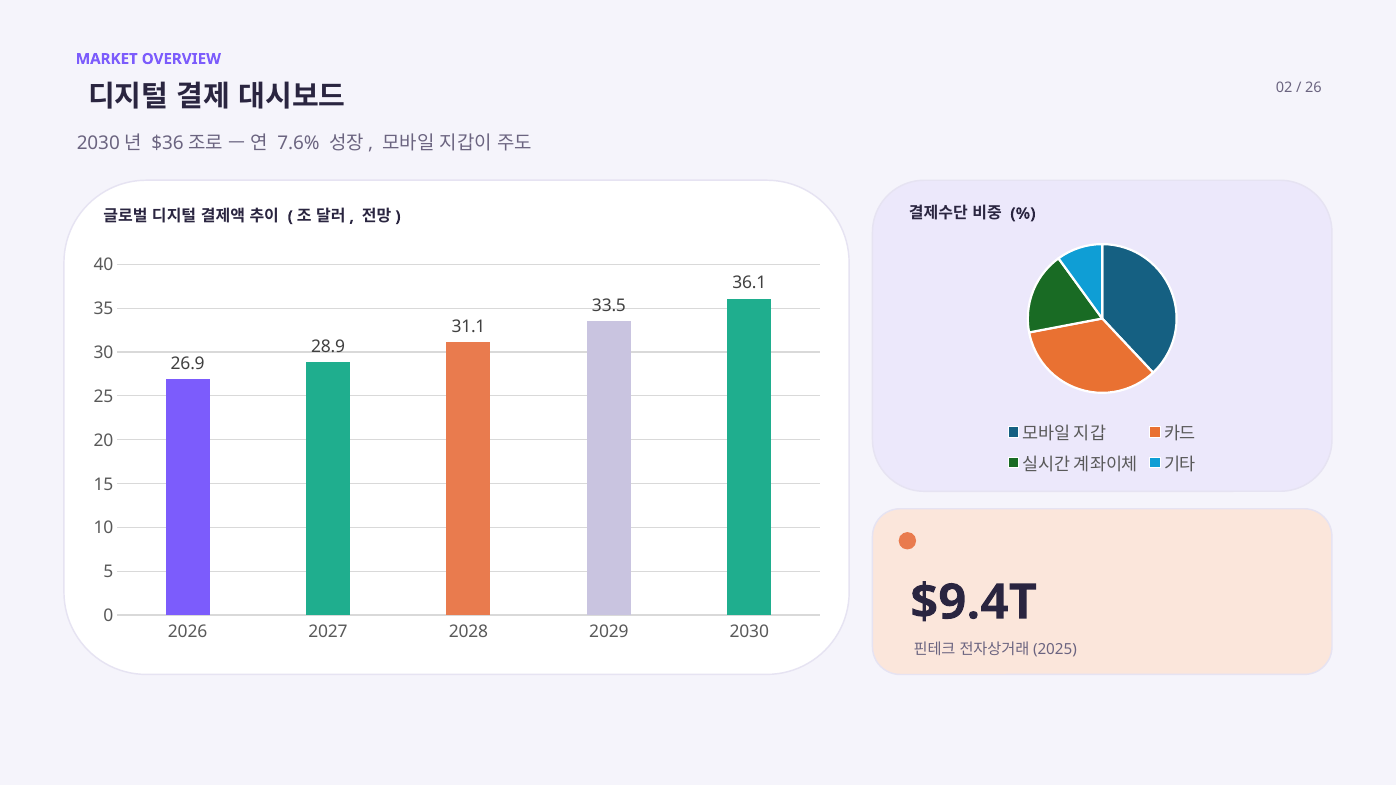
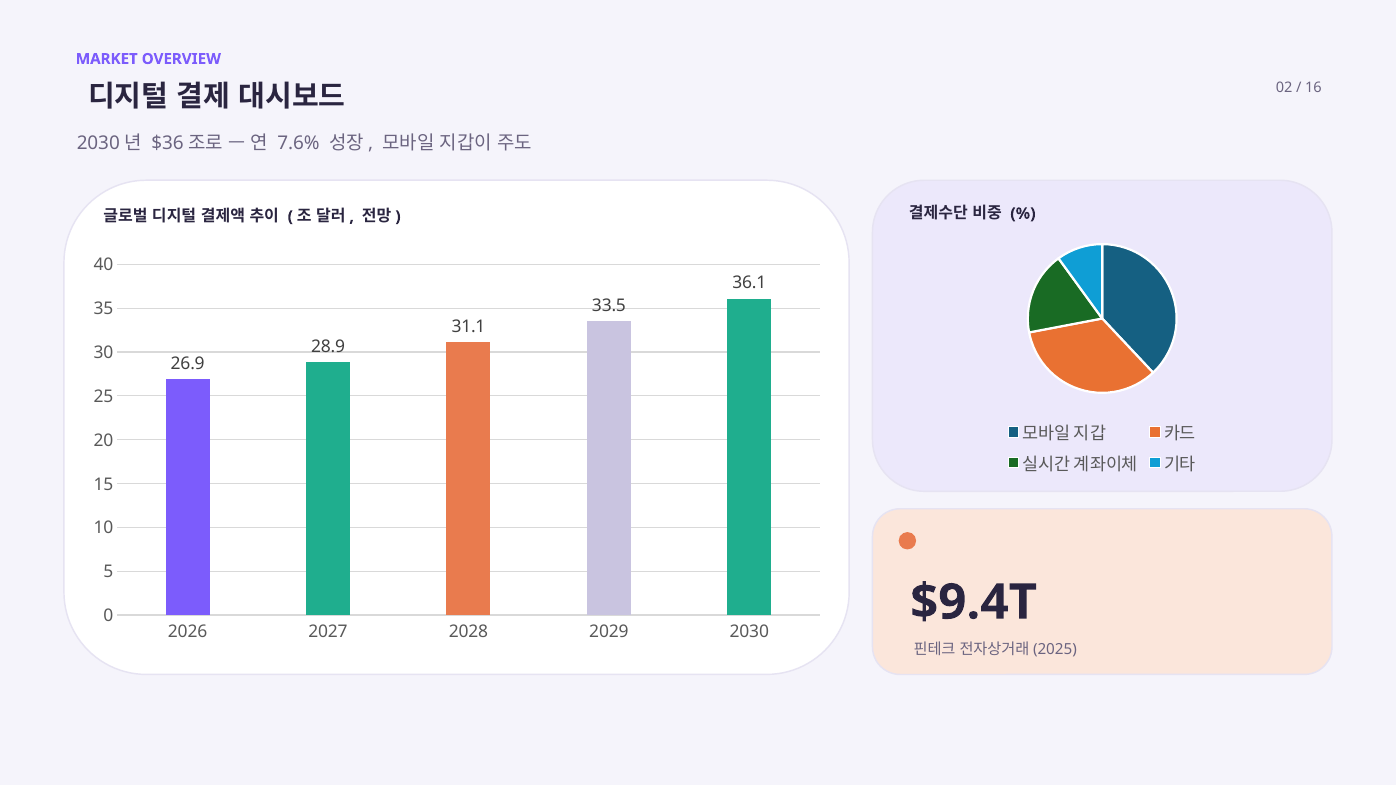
26: 26 -> 16 (1313, 88)
